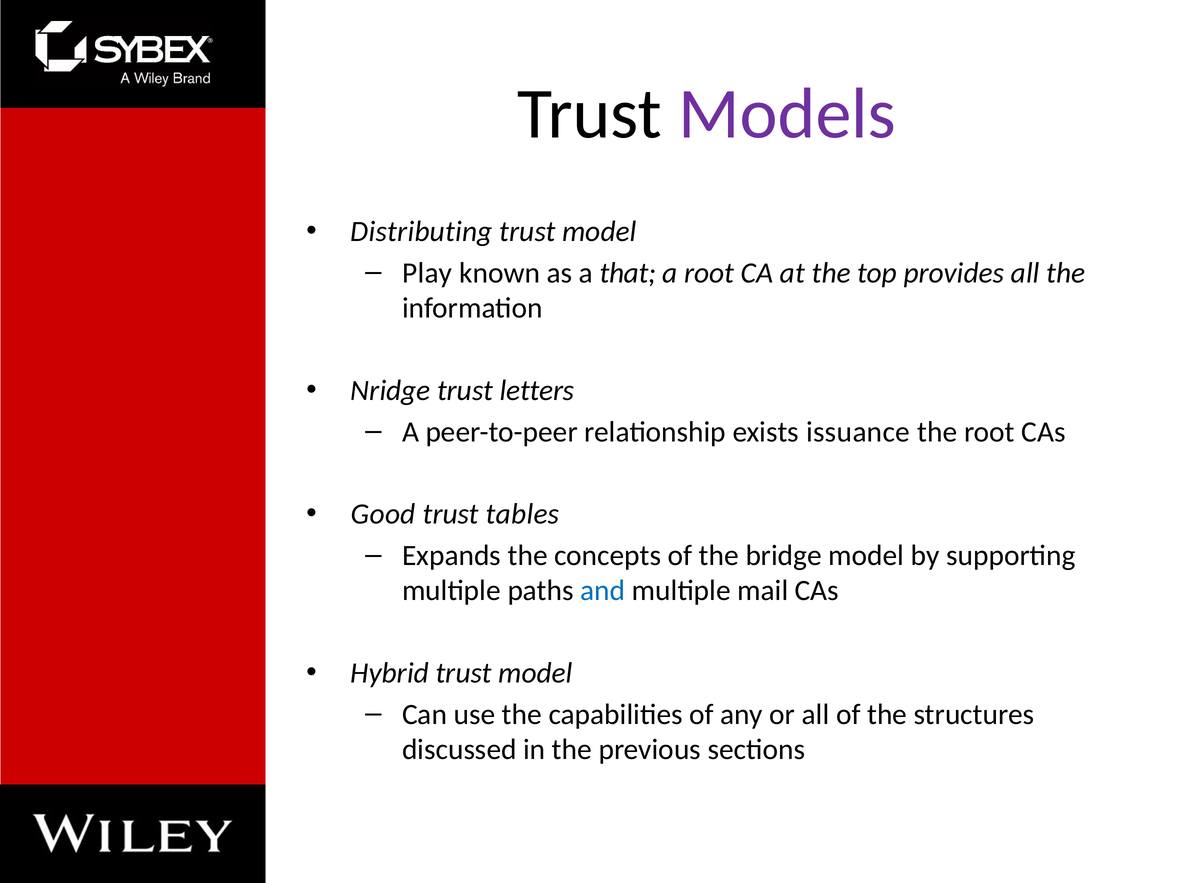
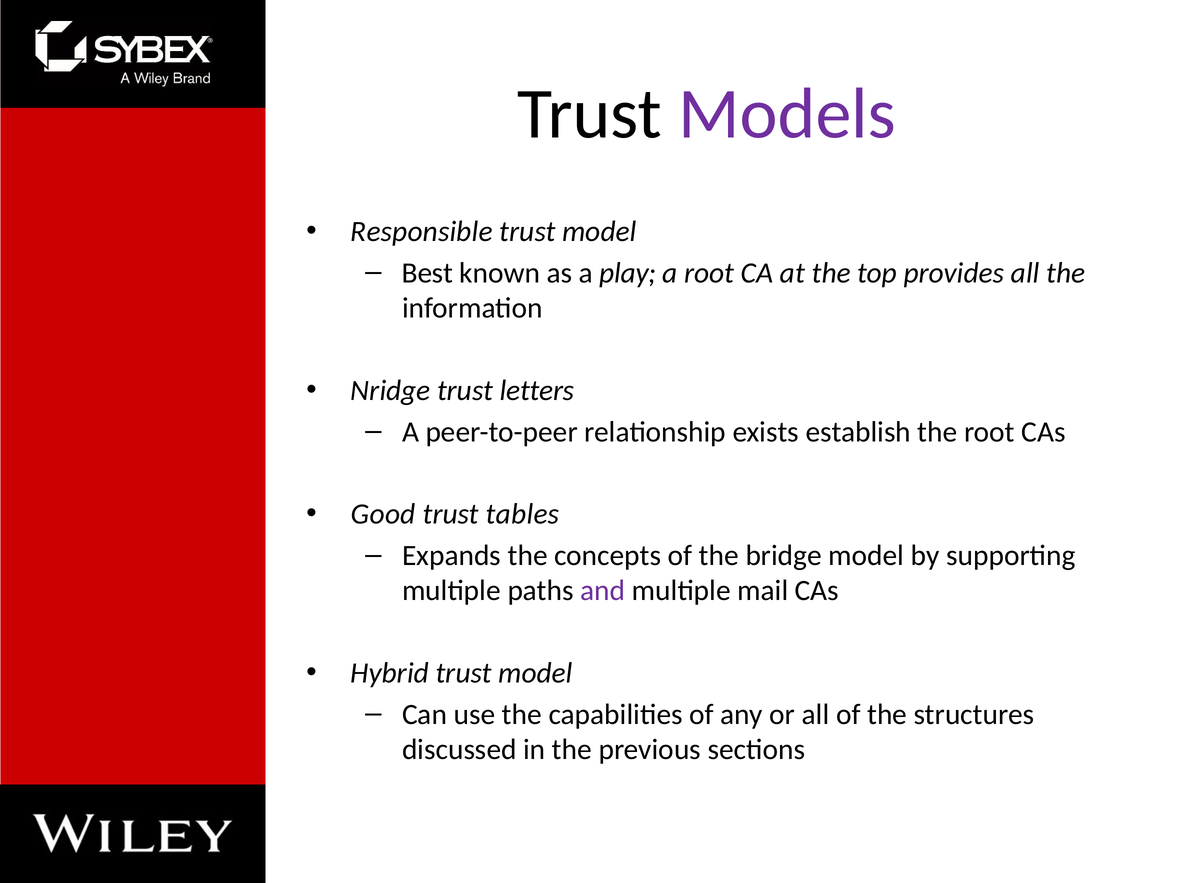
Distributing: Distributing -> Responsible (422, 232)
Play: Play -> Best (427, 273)
that: that -> play (628, 273)
issuance: issuance -> establish (858, 432)
and colour: blue -> purple (603, 591)
